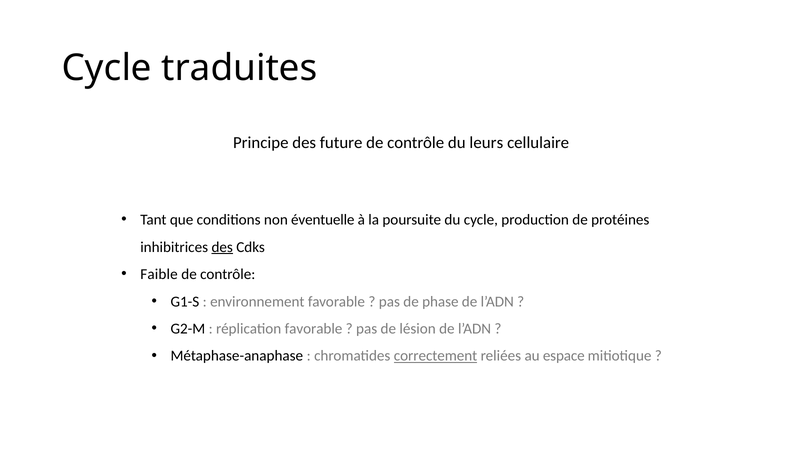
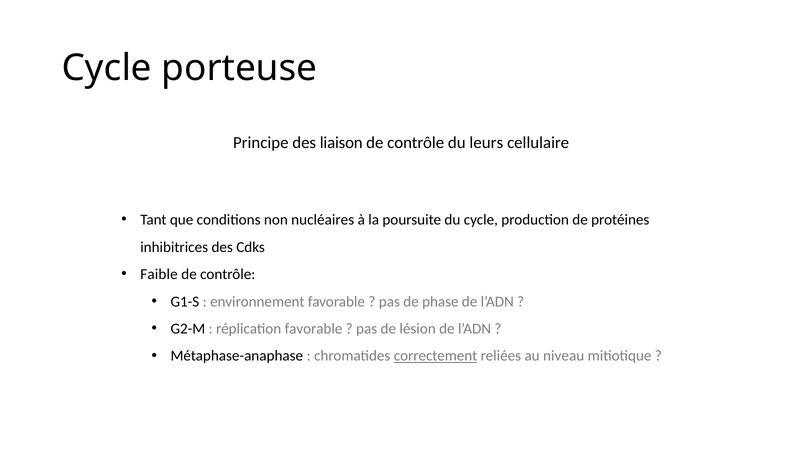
traduites: traduites -> porteuse (239, 68)
future: future -> liaison (341, 143)
éventuelle: éventuelle -> nucléaires (323, 220)
des underline: present -> none (222, 247)
espace: espace -> niveau (564, 356)
